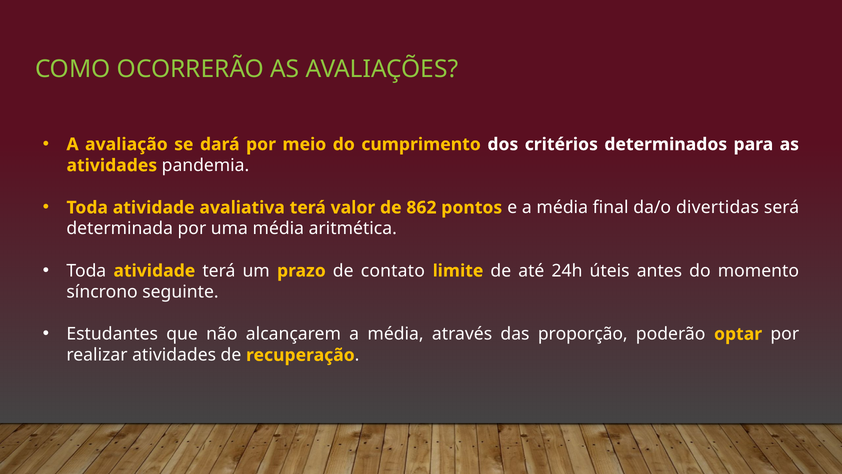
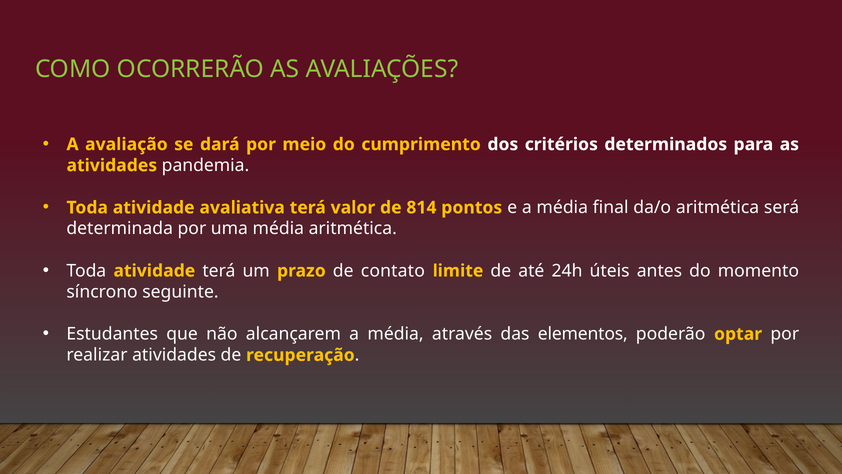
862: 862 -> 814 (421, 207)
da/o divertidas: divertidas -> aritmética (718, 207)
proporção: proporção -> elementos (583, 334)
